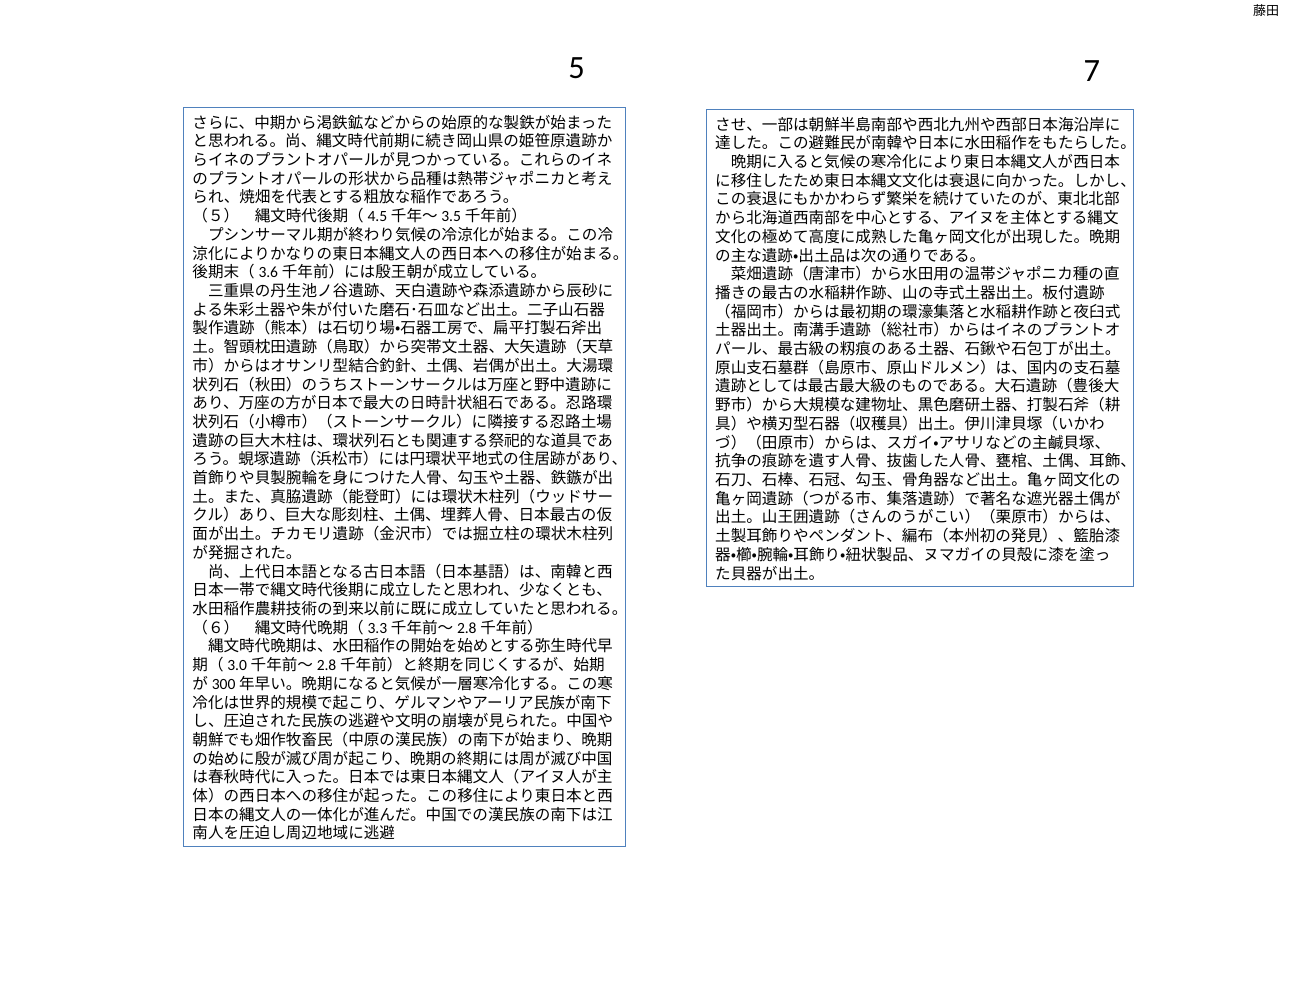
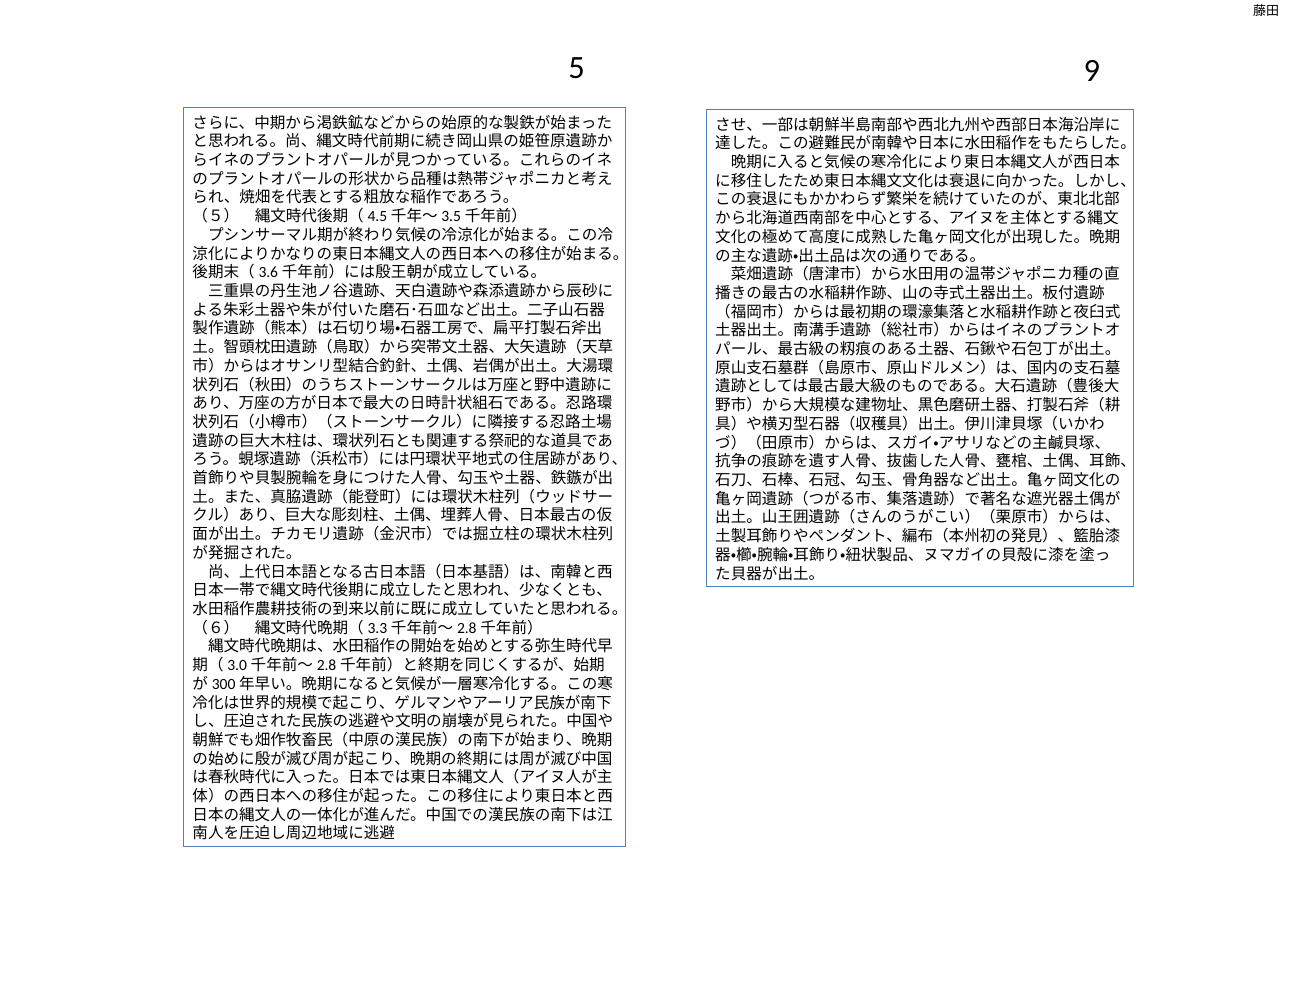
7: 7 -> 9 (1092, 71)
